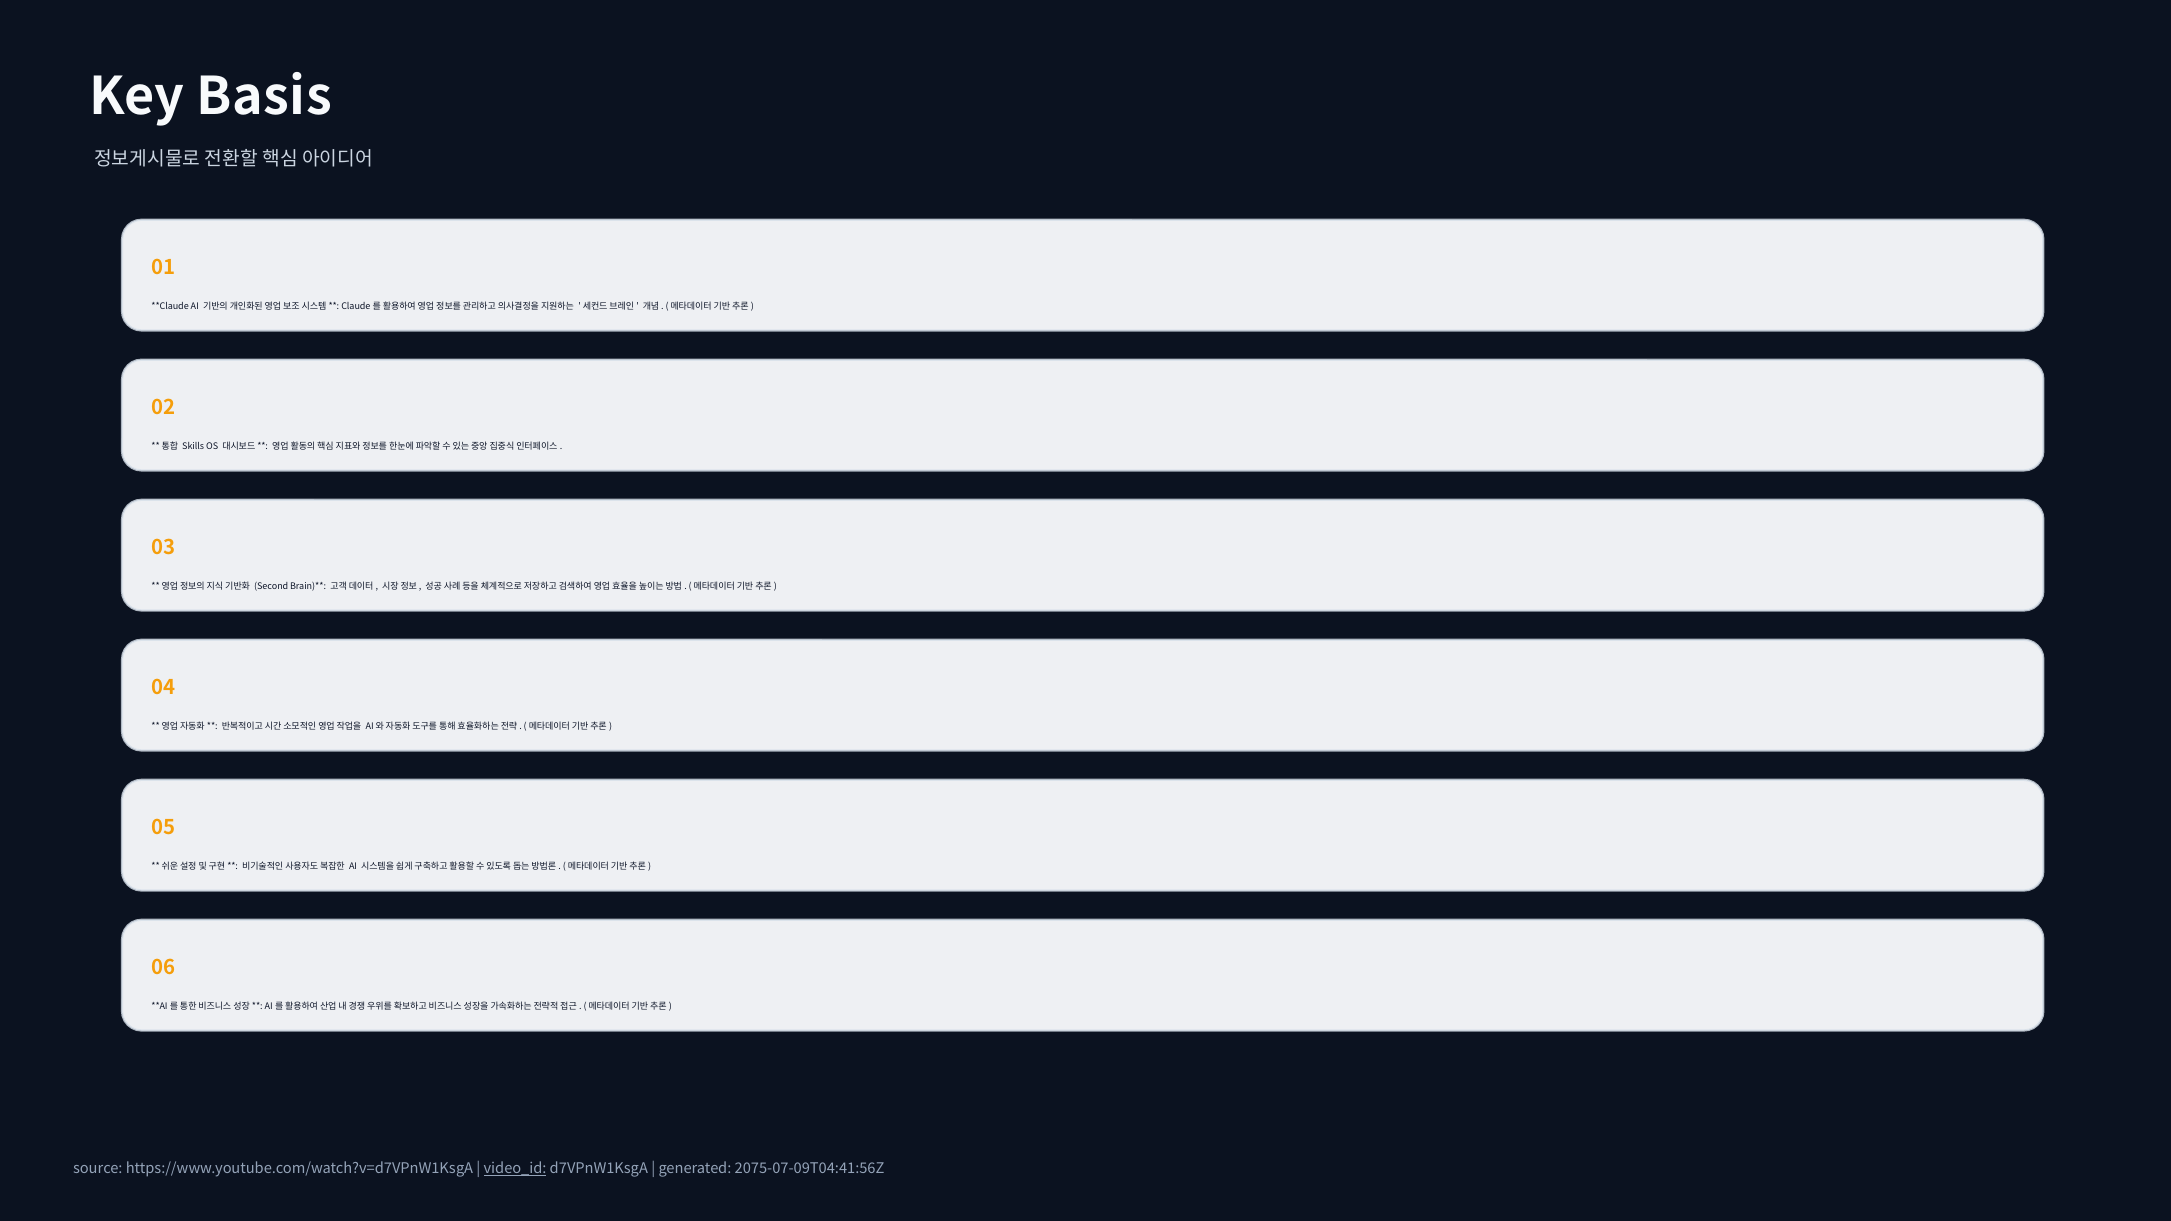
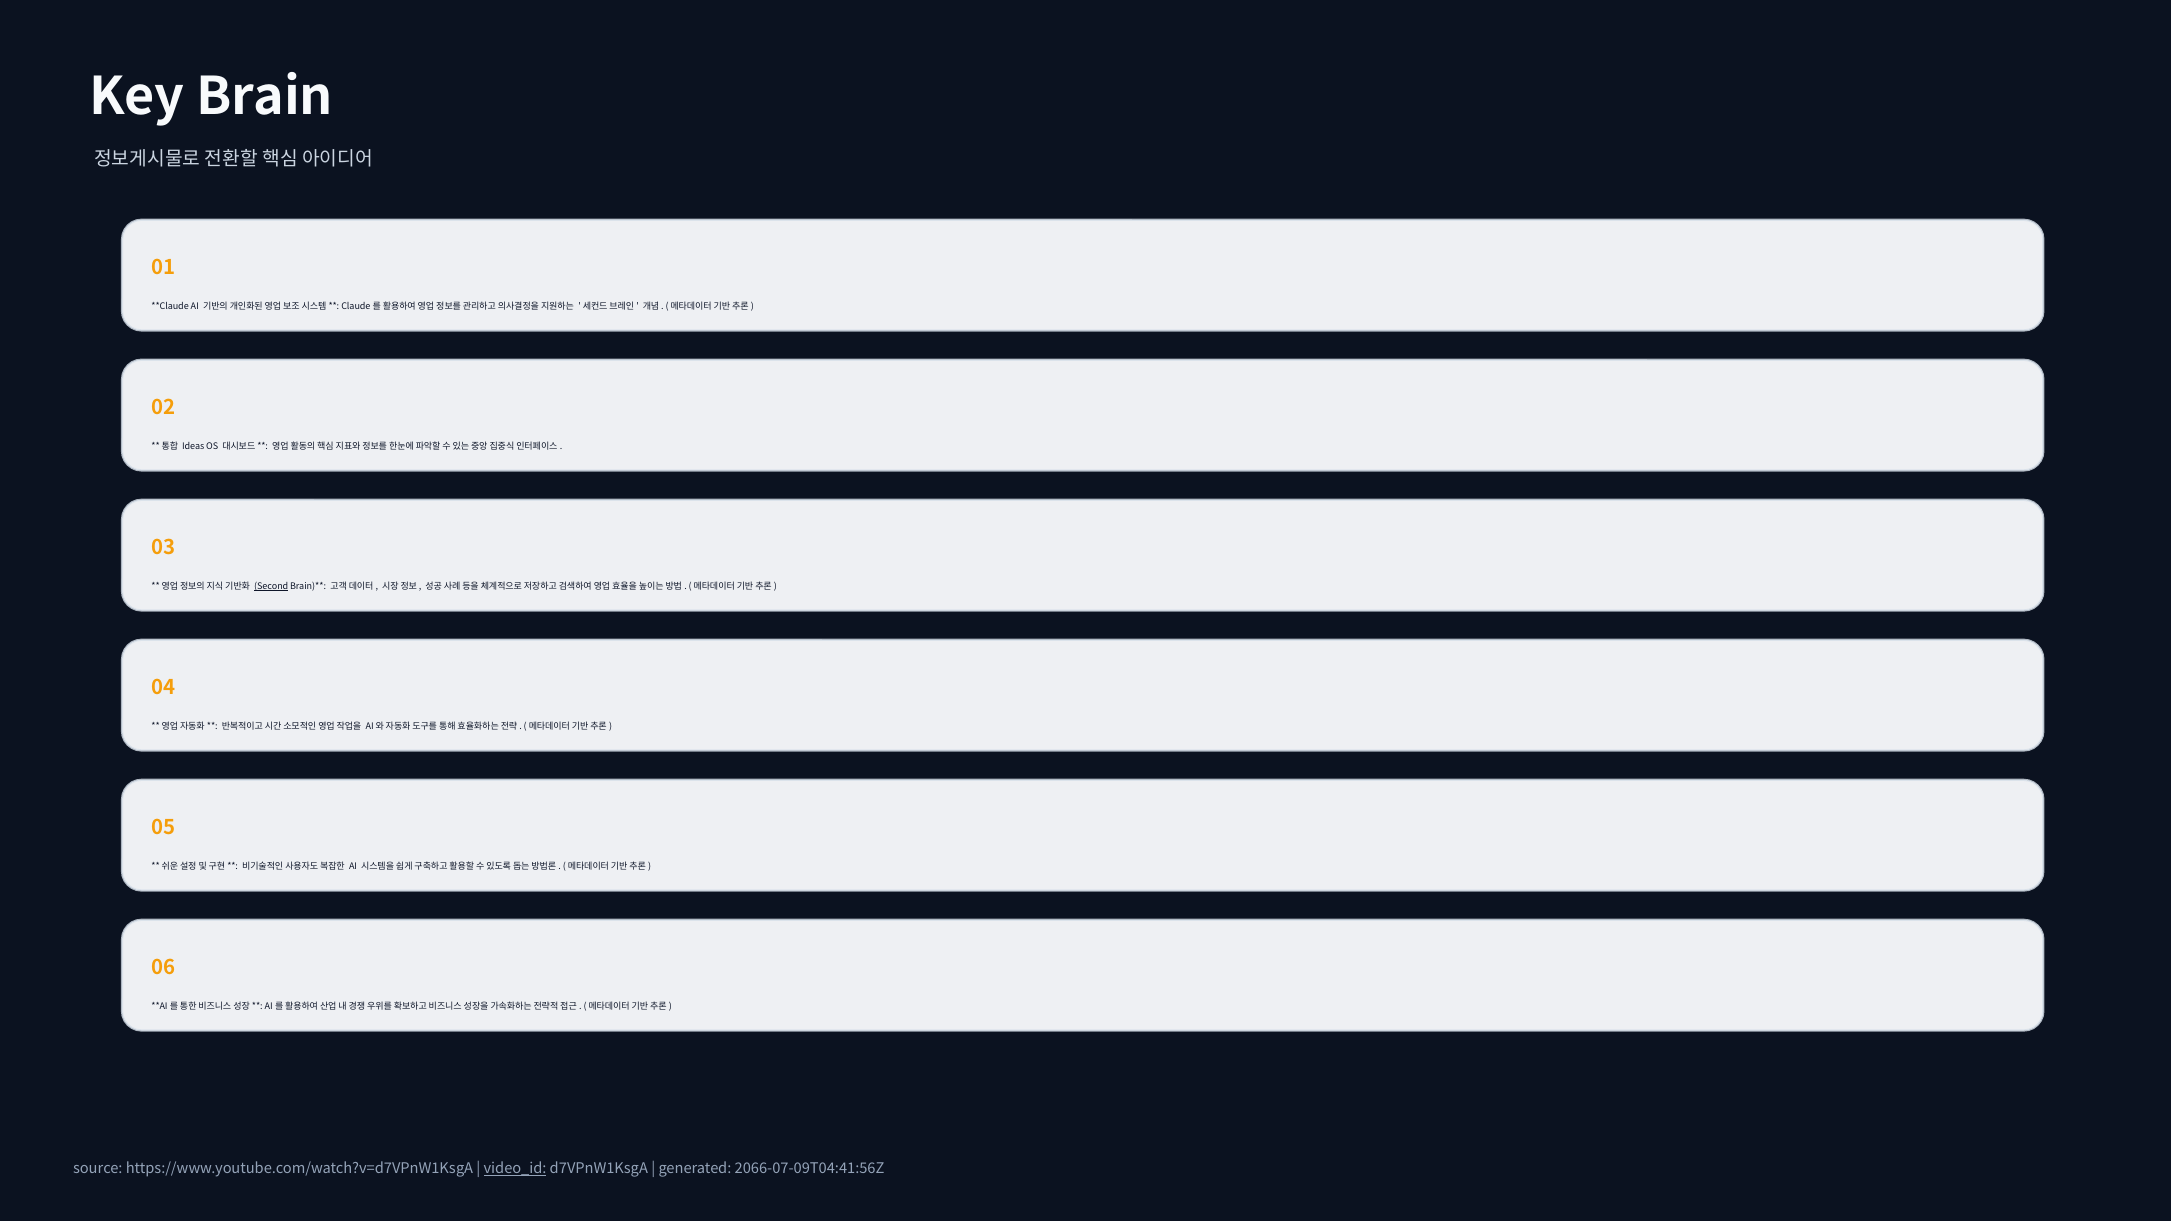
Basis: Basis -> Brain (264, 97)
Skills: Skills -> Ideas (193, 447)
Second underline: none -> present (271, 587)
2075-07-09T04:41:56Z: 2075-07-09T04:41:56Z -> 2066-07-09T04:41:56Z (810, 1169)
